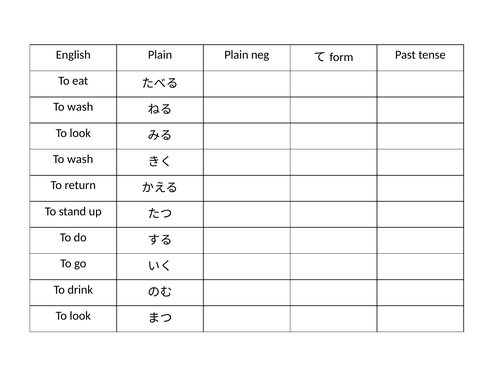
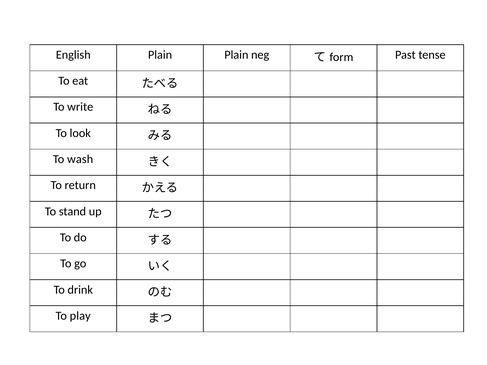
wash: wash -> write (80, 107)
look: look -> play (80, 316)
